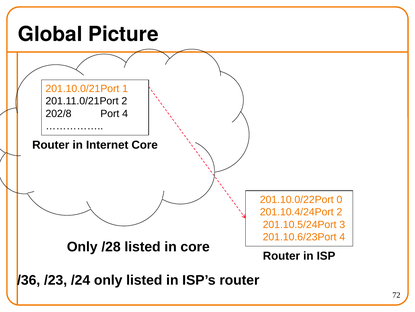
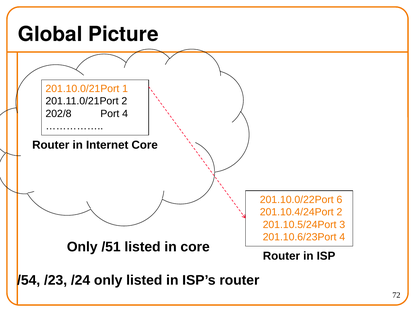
0: 0 -> 6 (339, 199)
/28: /28 -> /51 (111, 246)
/36: /36 -> /54 (29, 280)
